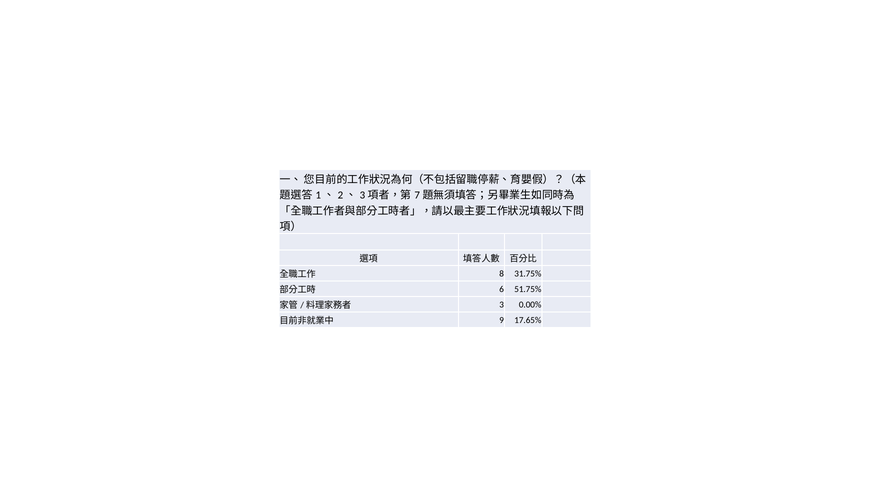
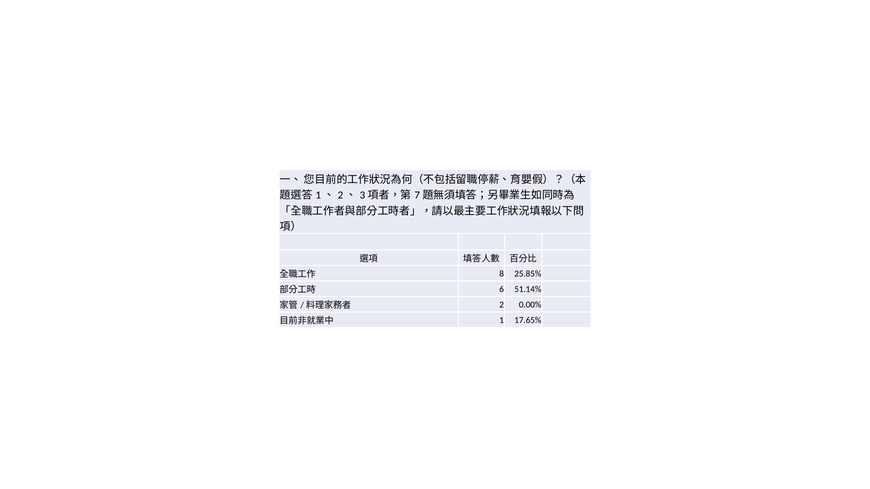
31.75%: 31.75% -> 25.85% (528, 274)
51.75%: 51.75% -> 51.14% (528, 289)
3: 3 -> 2 (502, 305)
9: 9 -> 1 (502, 320)
